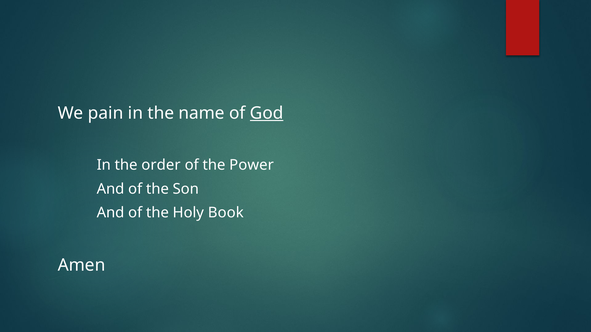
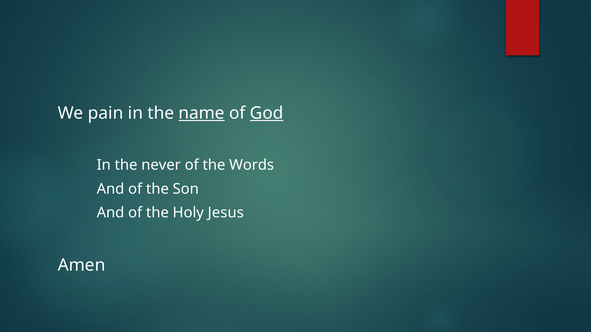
name underline: none -> present (202, 113)
order: order -> never (161, 165)
Power: Power -> Words (252, 165)
Book: Book -> Jesus (226, 213)
